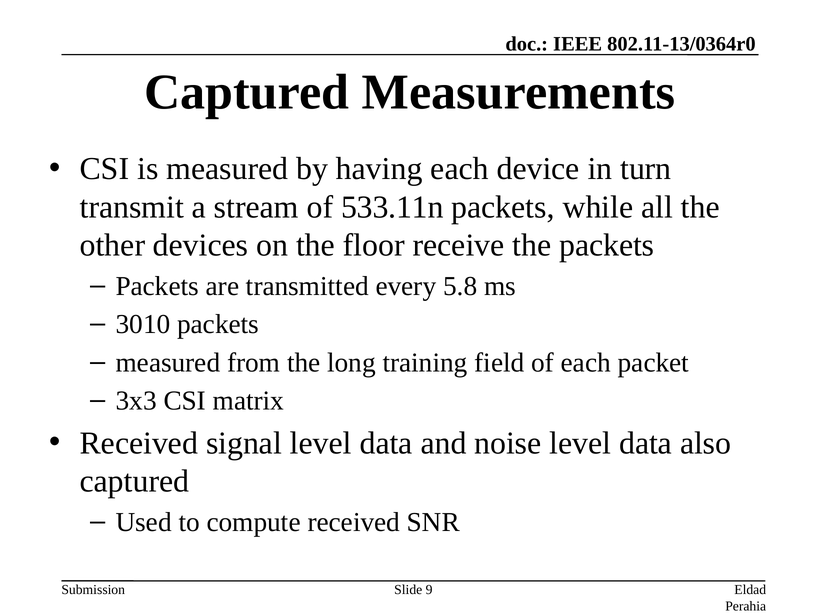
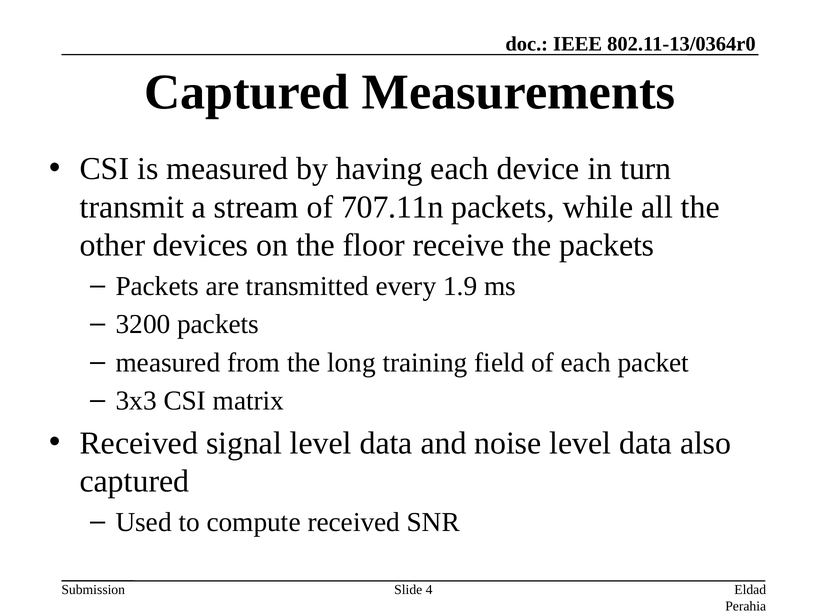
533.11n: 533.11n -> 707.11n (392, 207)
5.8: 5.8 -> 1.9 (460, 286)
3010: 3010 -> 3200 (143, 324)
9: 9 -> 4 (429, 590)
